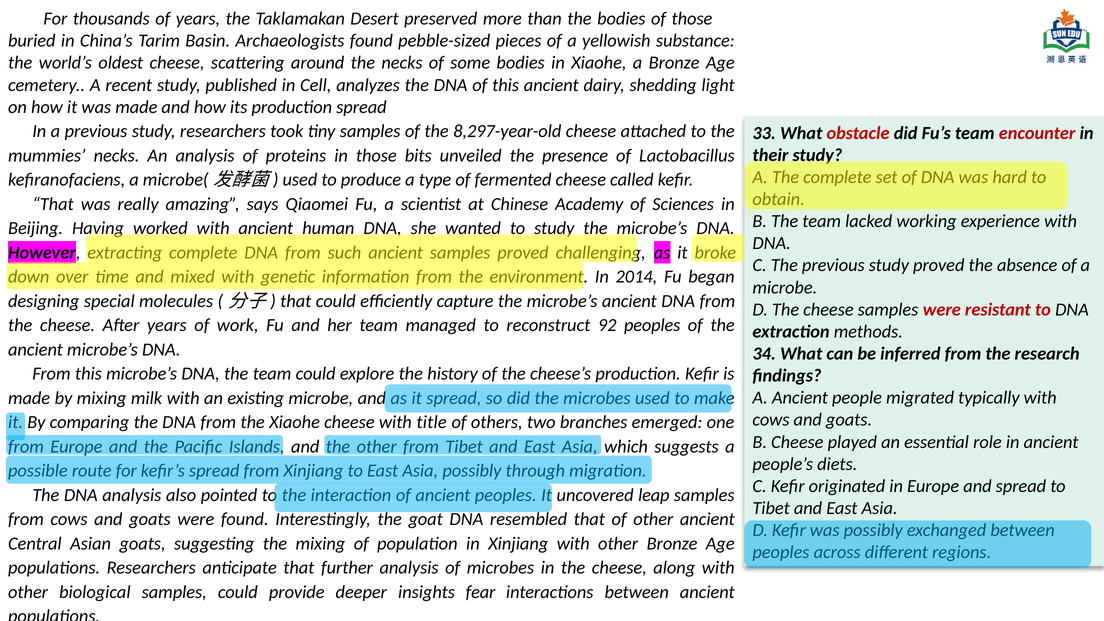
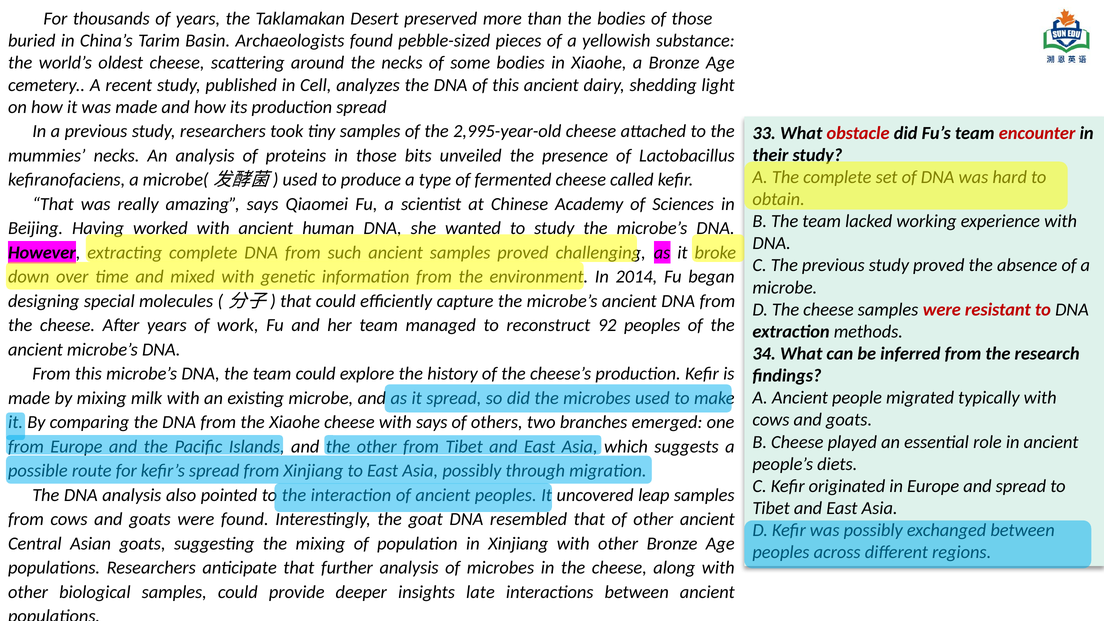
8,297-year-old: 8,297-year-old -> 2,995-year-old (507, 131)
with title: title -> says (432, 422)
fear: fear -> late (480, 592)
